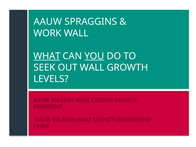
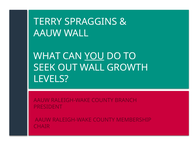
AAUW: AAUW -> TERRY (48, 22)
WORK: WORK -> AAUW (47, 33)
WHAT underline: present -> none (47, 56)
